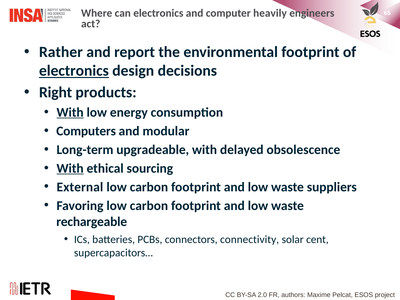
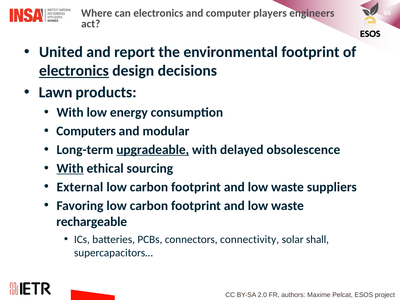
heavily: heavily -> players (270, 13)
Rather: Rather -> United (61, 52)
Right: Right -> Lawn (56, 93)
With underline: present -> none (70, 112)
upgradeable underline: none -> present (153, 150)
cent: cent -> shall (317, 240)
